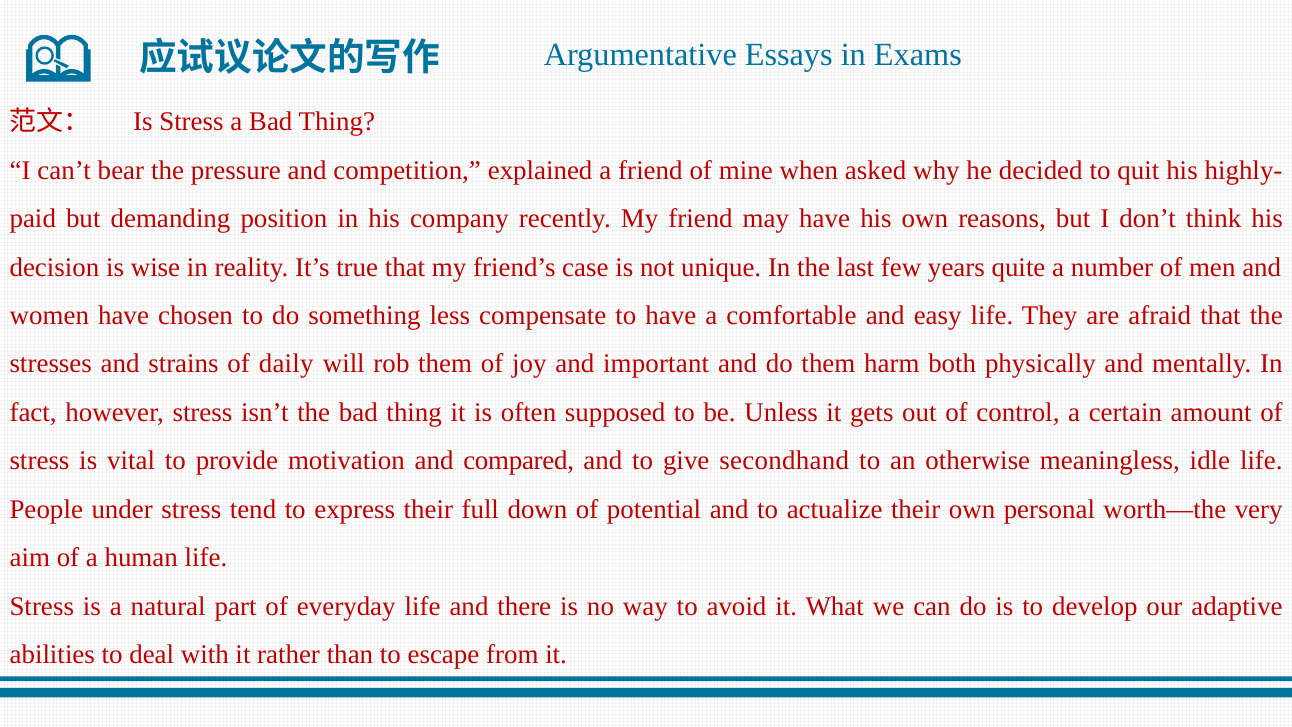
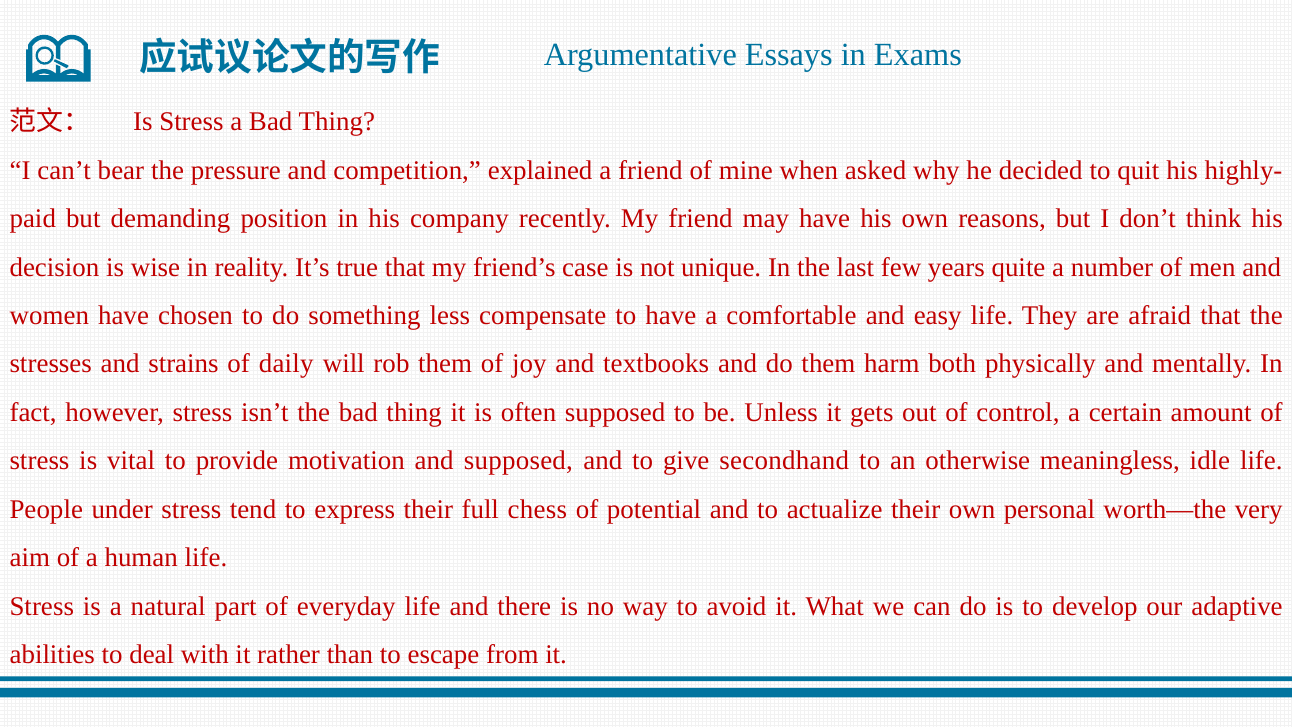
important: important -> textbooks (656, 364)
and compared: compared -> supposed (518, 461)
down: down -> chess (537, 509)
